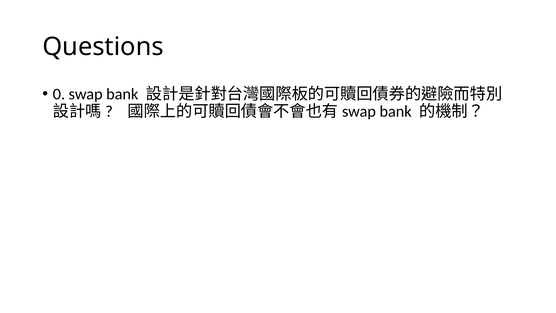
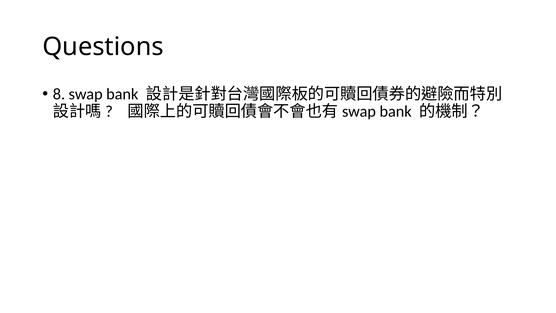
0: 0 -> 8 (59, 94)
